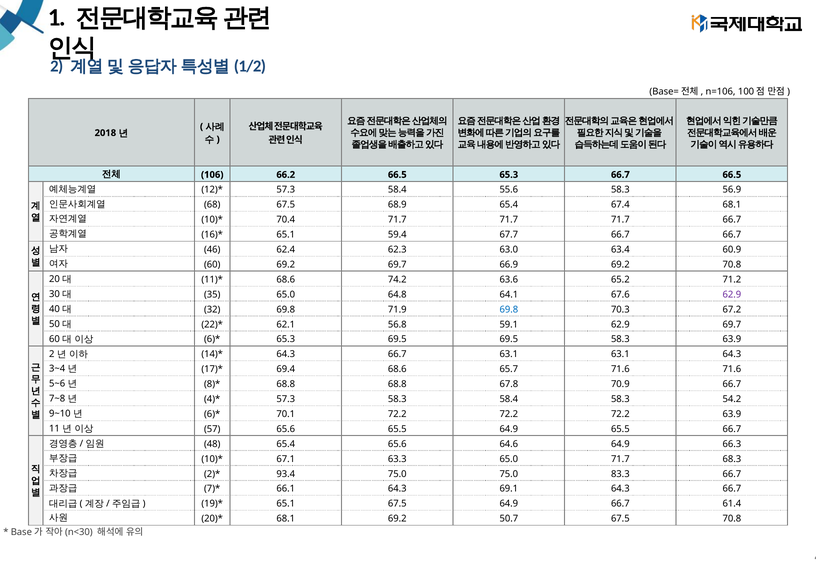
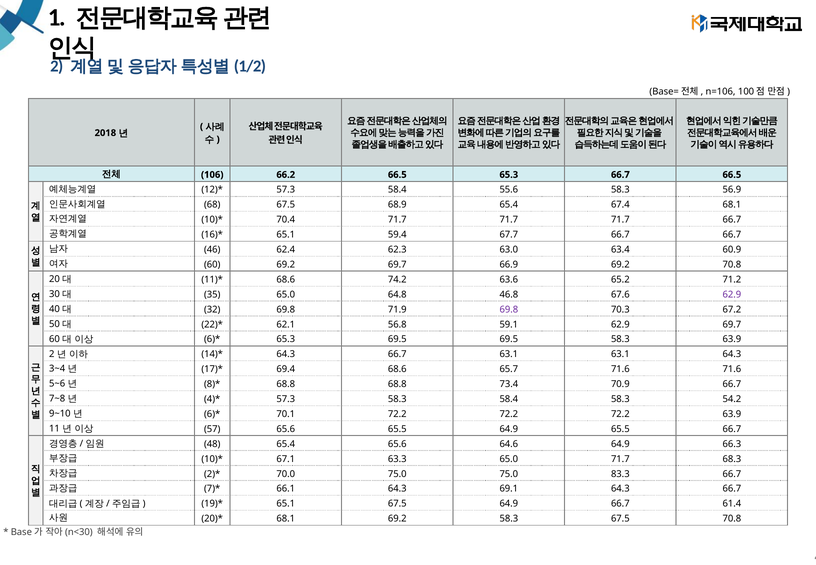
64.1: 64.1 -> 46.8 (509, 294)
69.8 colour: blue -> purple (509, 309)
67.8: 67.8 -> 73.4 (509, 384)
93.4: 93.4 -> 70.0 (286, 474)
69.2 50.7: 50.7 -> 58.3 (509, 519)
